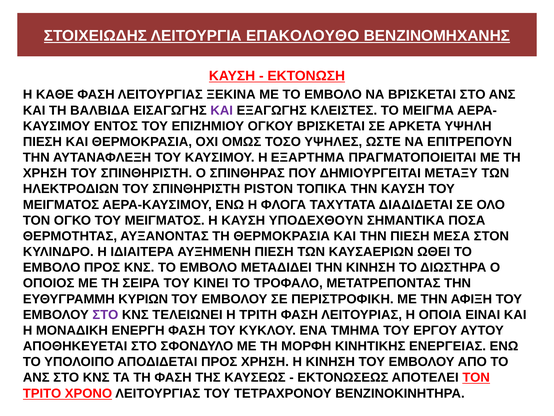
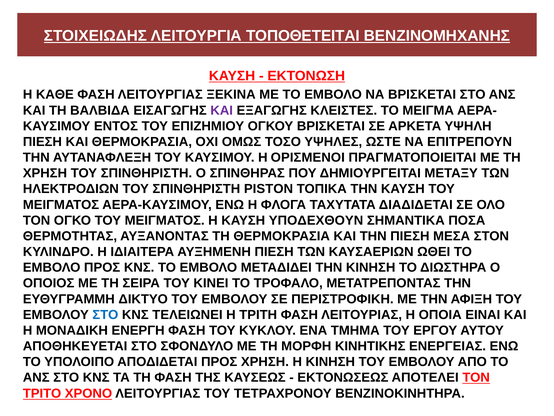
ΕΠΑΚΟΛΟΥΘΟ: ΕΠΑΚΟΛΟΥΘΟ -> ΤΟΠΟΘΕΤΕΙΤΑΙ (303, 36)
ΕΞΑΡΤΗΜΑ: ΕΞΑΡΤΗΜΑ -> ΟΡΙΣΜΕΝΟΙ (308, 157)
ΚΥΡΙΩΝ: ΚΥΡΙΩΝ -> ΔΙΚΤΥΟ (143, 299)
ΣΤΟ colour: purple -> blue (105, 314)
